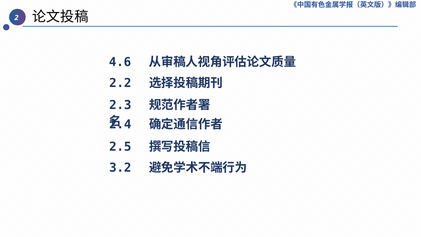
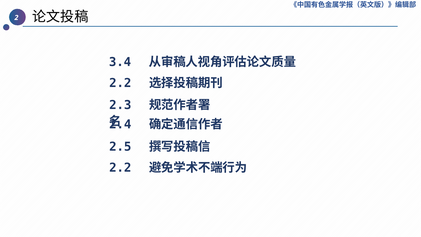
4.6: 4.6 -> 3.4 (120, 62)
3.2: 3.2 -> 2.2 (120, 168)
